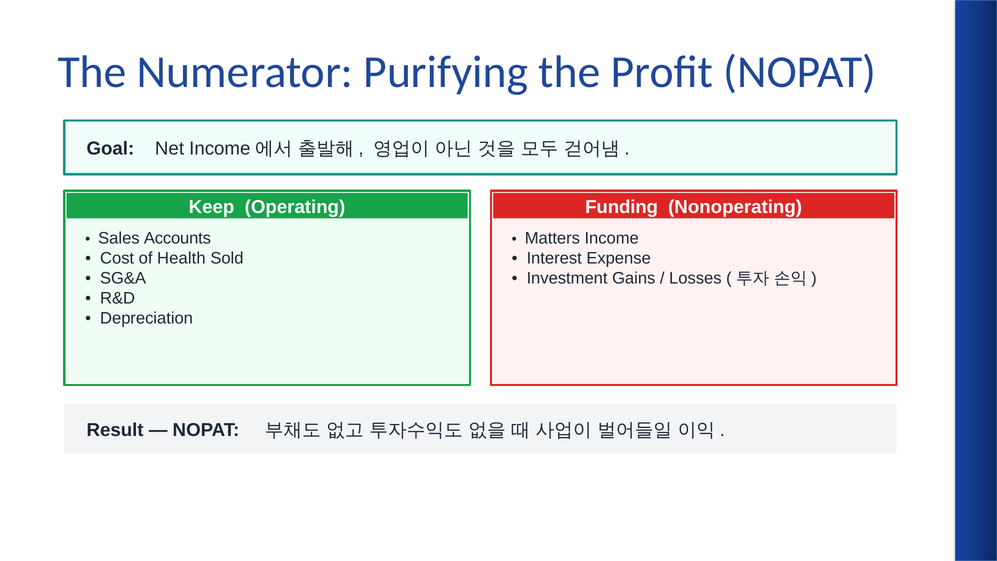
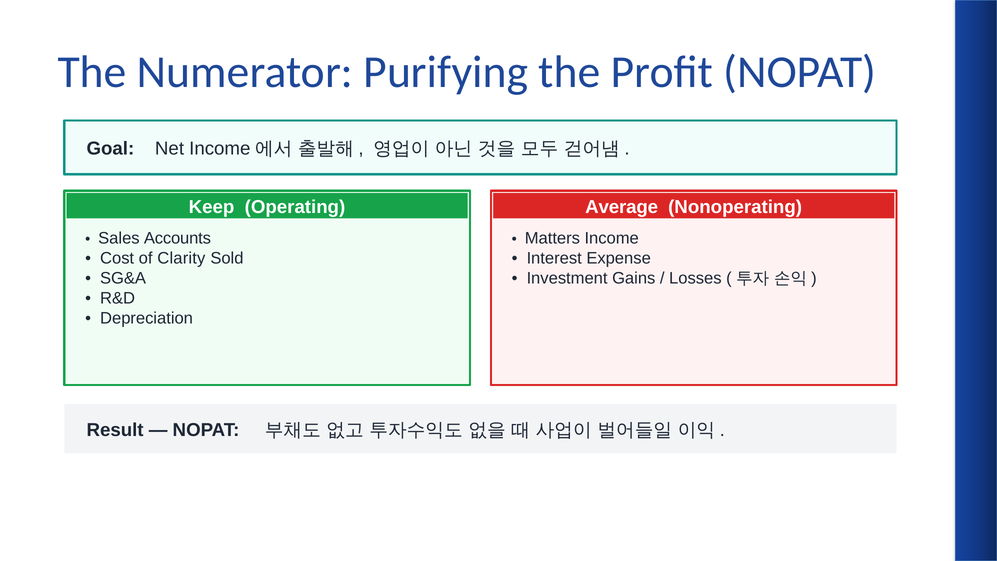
Funding: Funding -> Average (622, 207)
Health: Health -> Clarity (181, 258)
